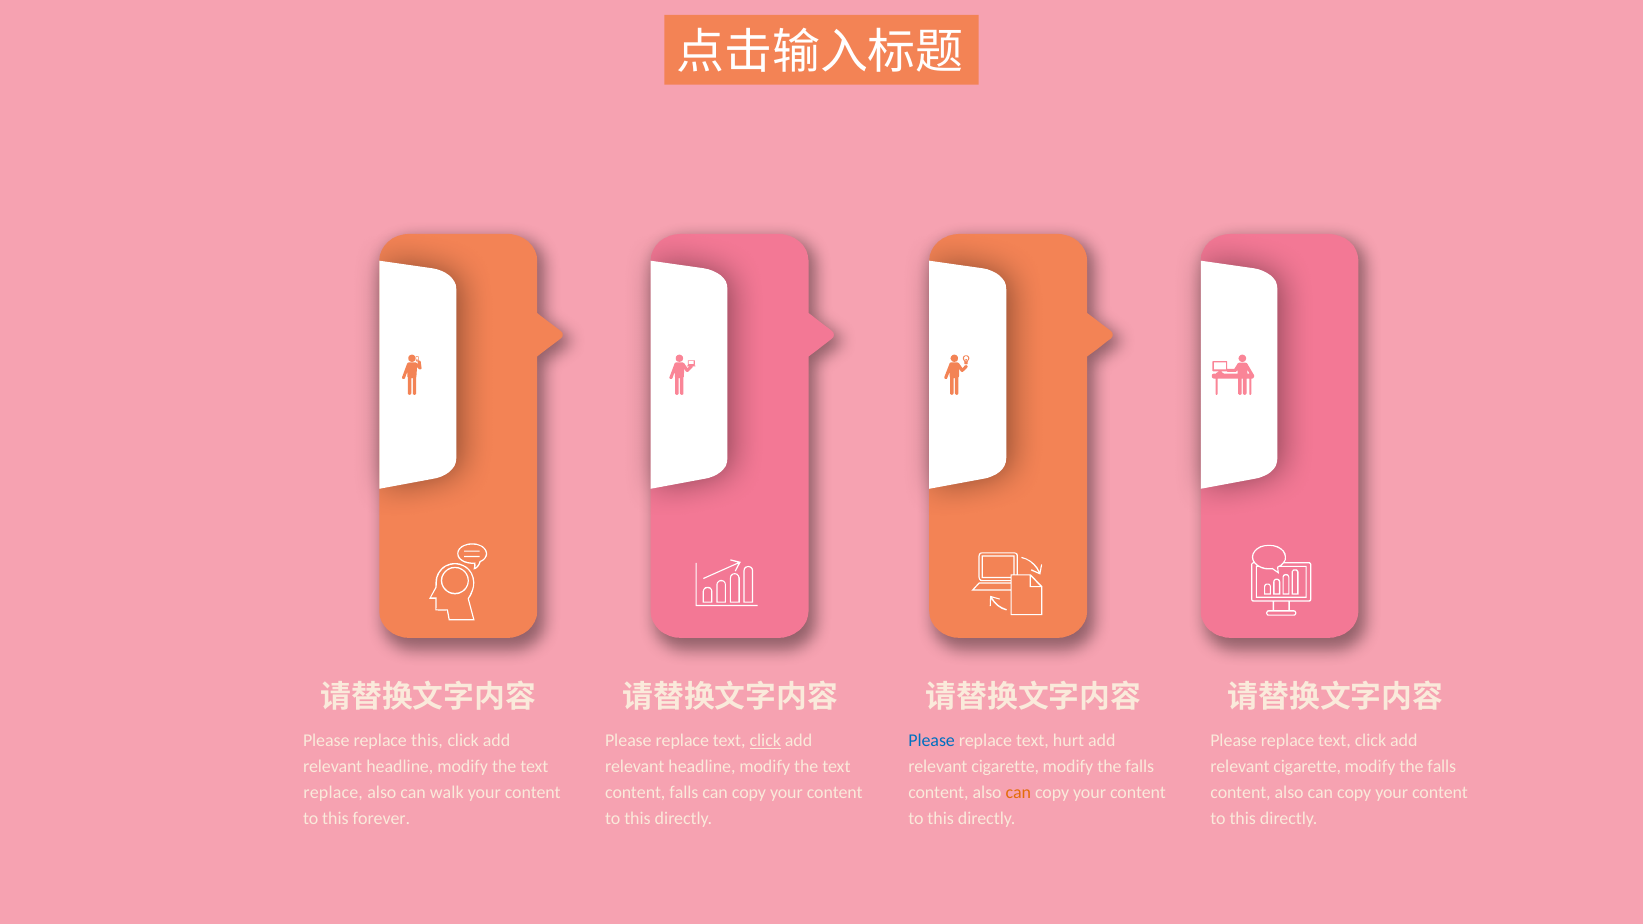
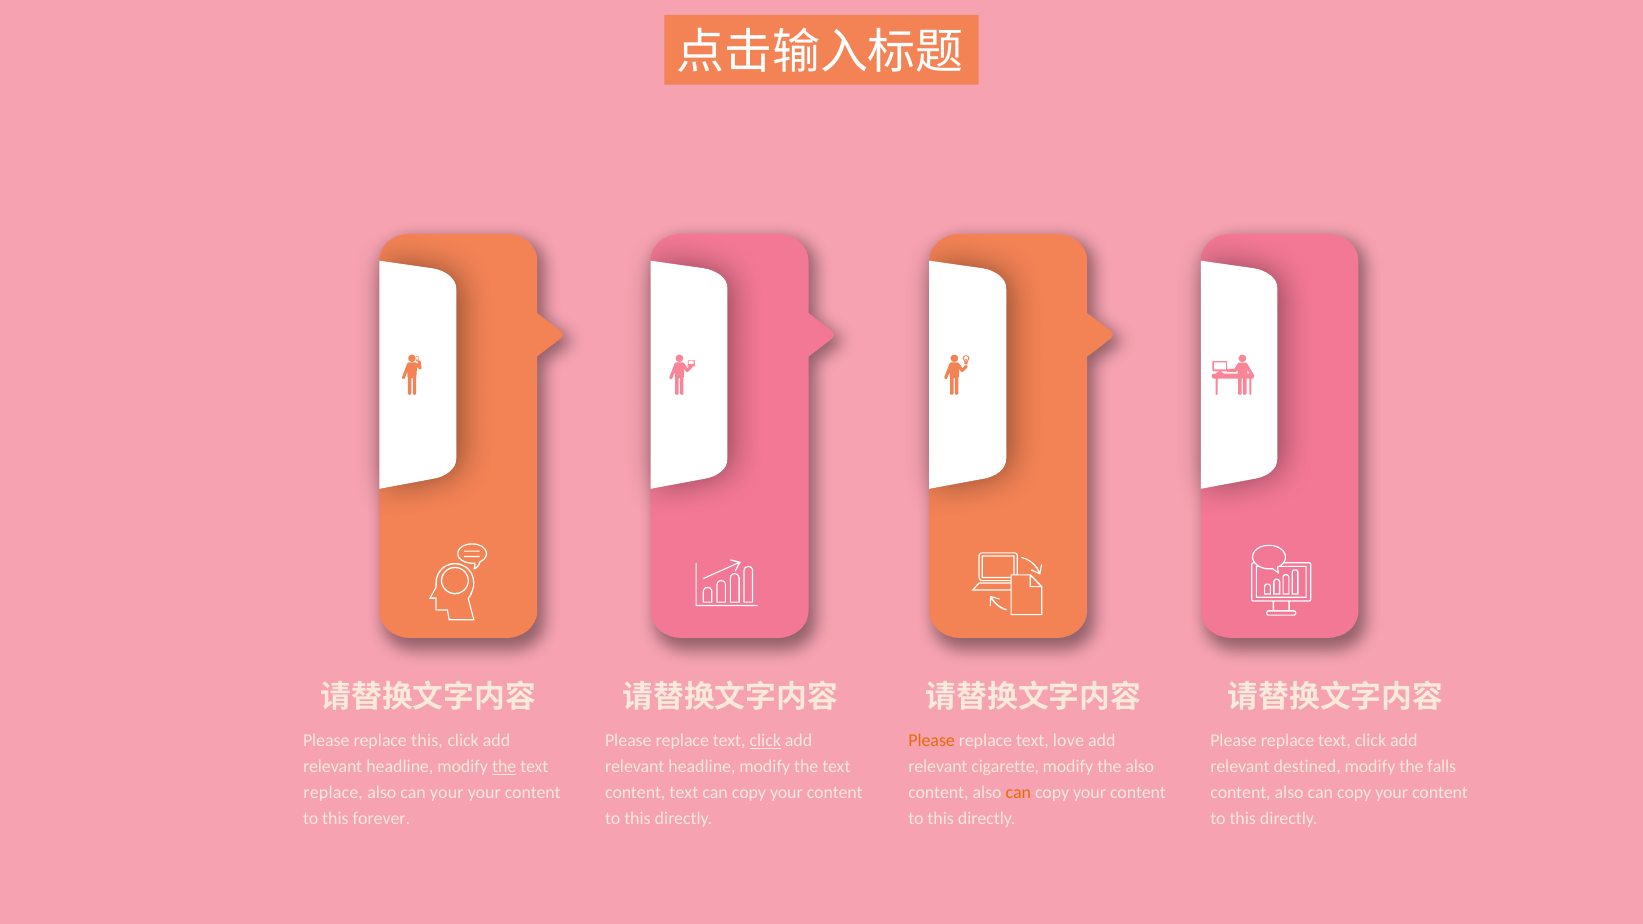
Please colour: blue -> orange (932, 741)
hurt: hurt -> love (1068, 741)
the underline: none -> present (504, 767)
falls: falls -> also (1140, 767)
cigarette: cigarette -> destined (1307, 767)
can walk: walk -> your (447, 793)
content falls: falls -> text (684, 793)
